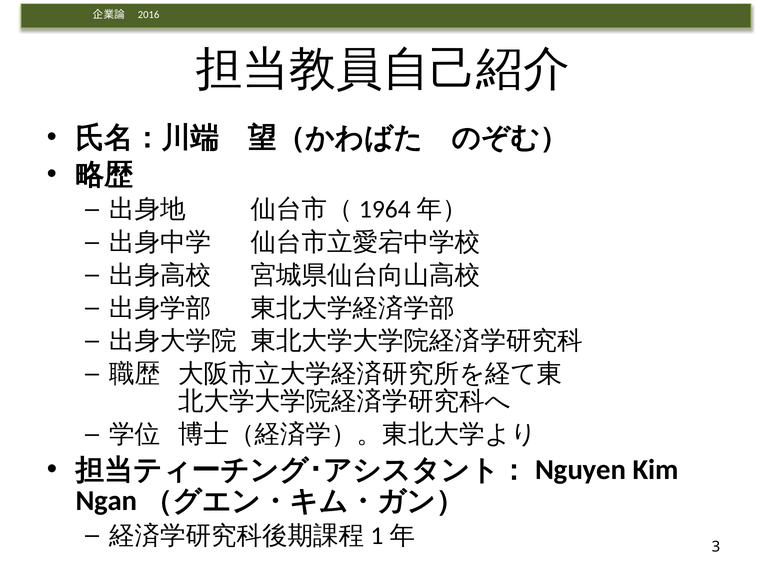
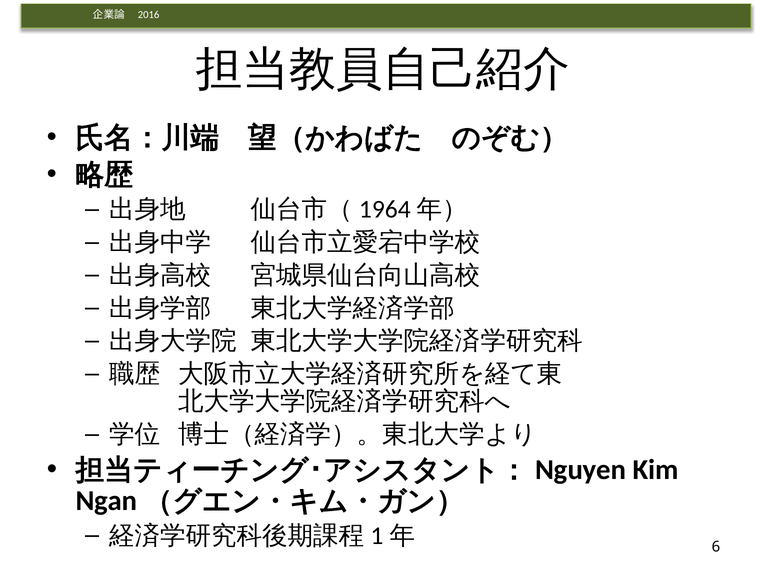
3: 3 -> 6 (716, 546)
